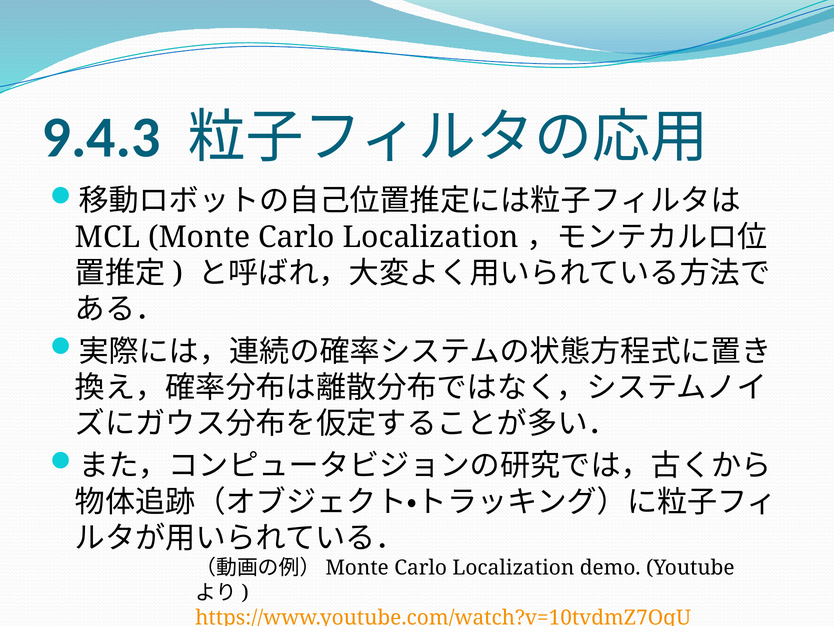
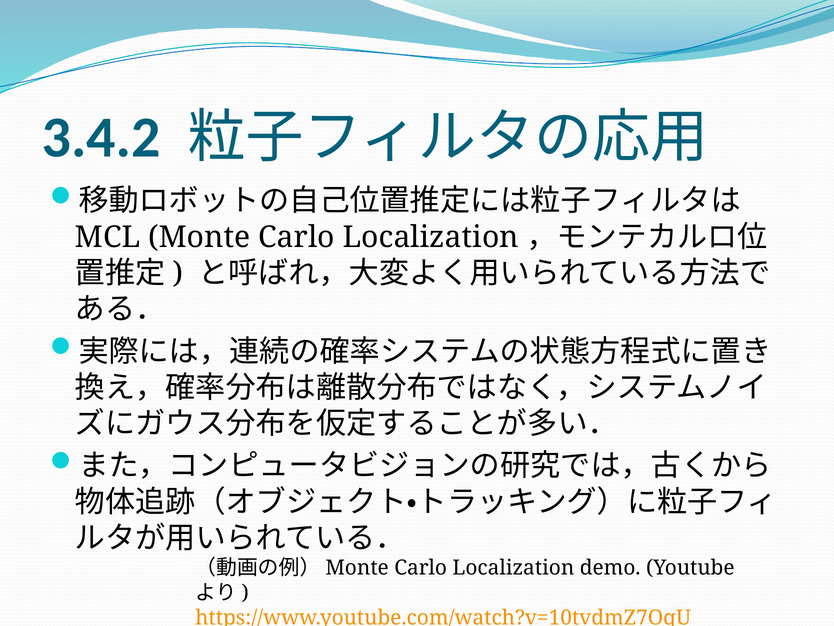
9.4.3: 9.4.3 -> 3.4.2 (101, 138)
